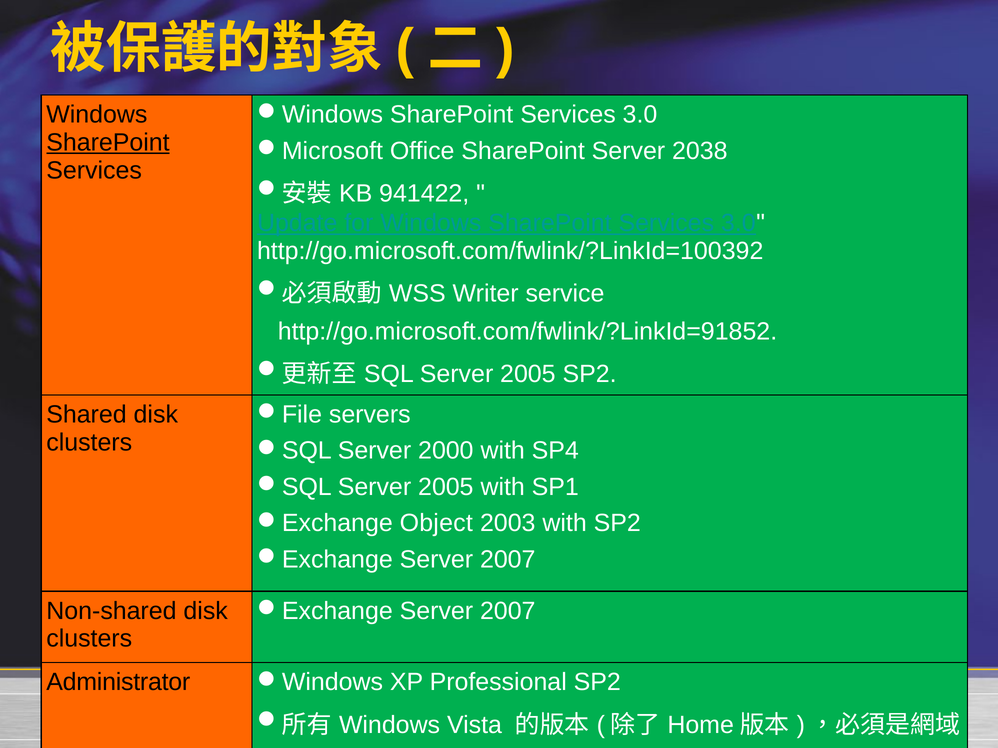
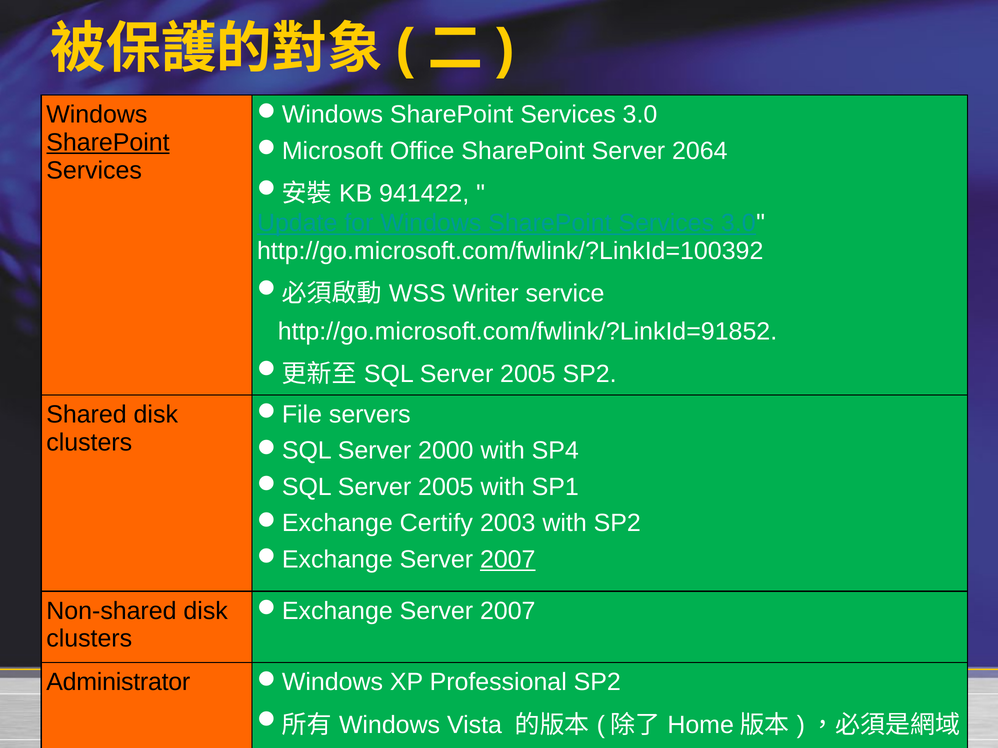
2038: 2038 -> 2064 (700, 151)
Object: Object -> Certify (436, 523)
2007 underline: none -> present (508, 560)
